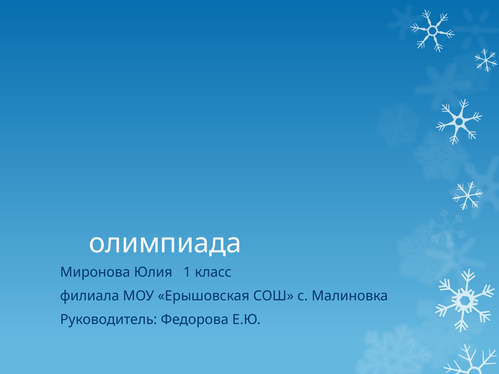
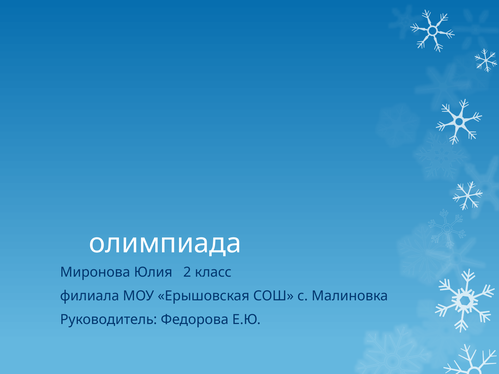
1: 1 -> 2 (187, 273)
